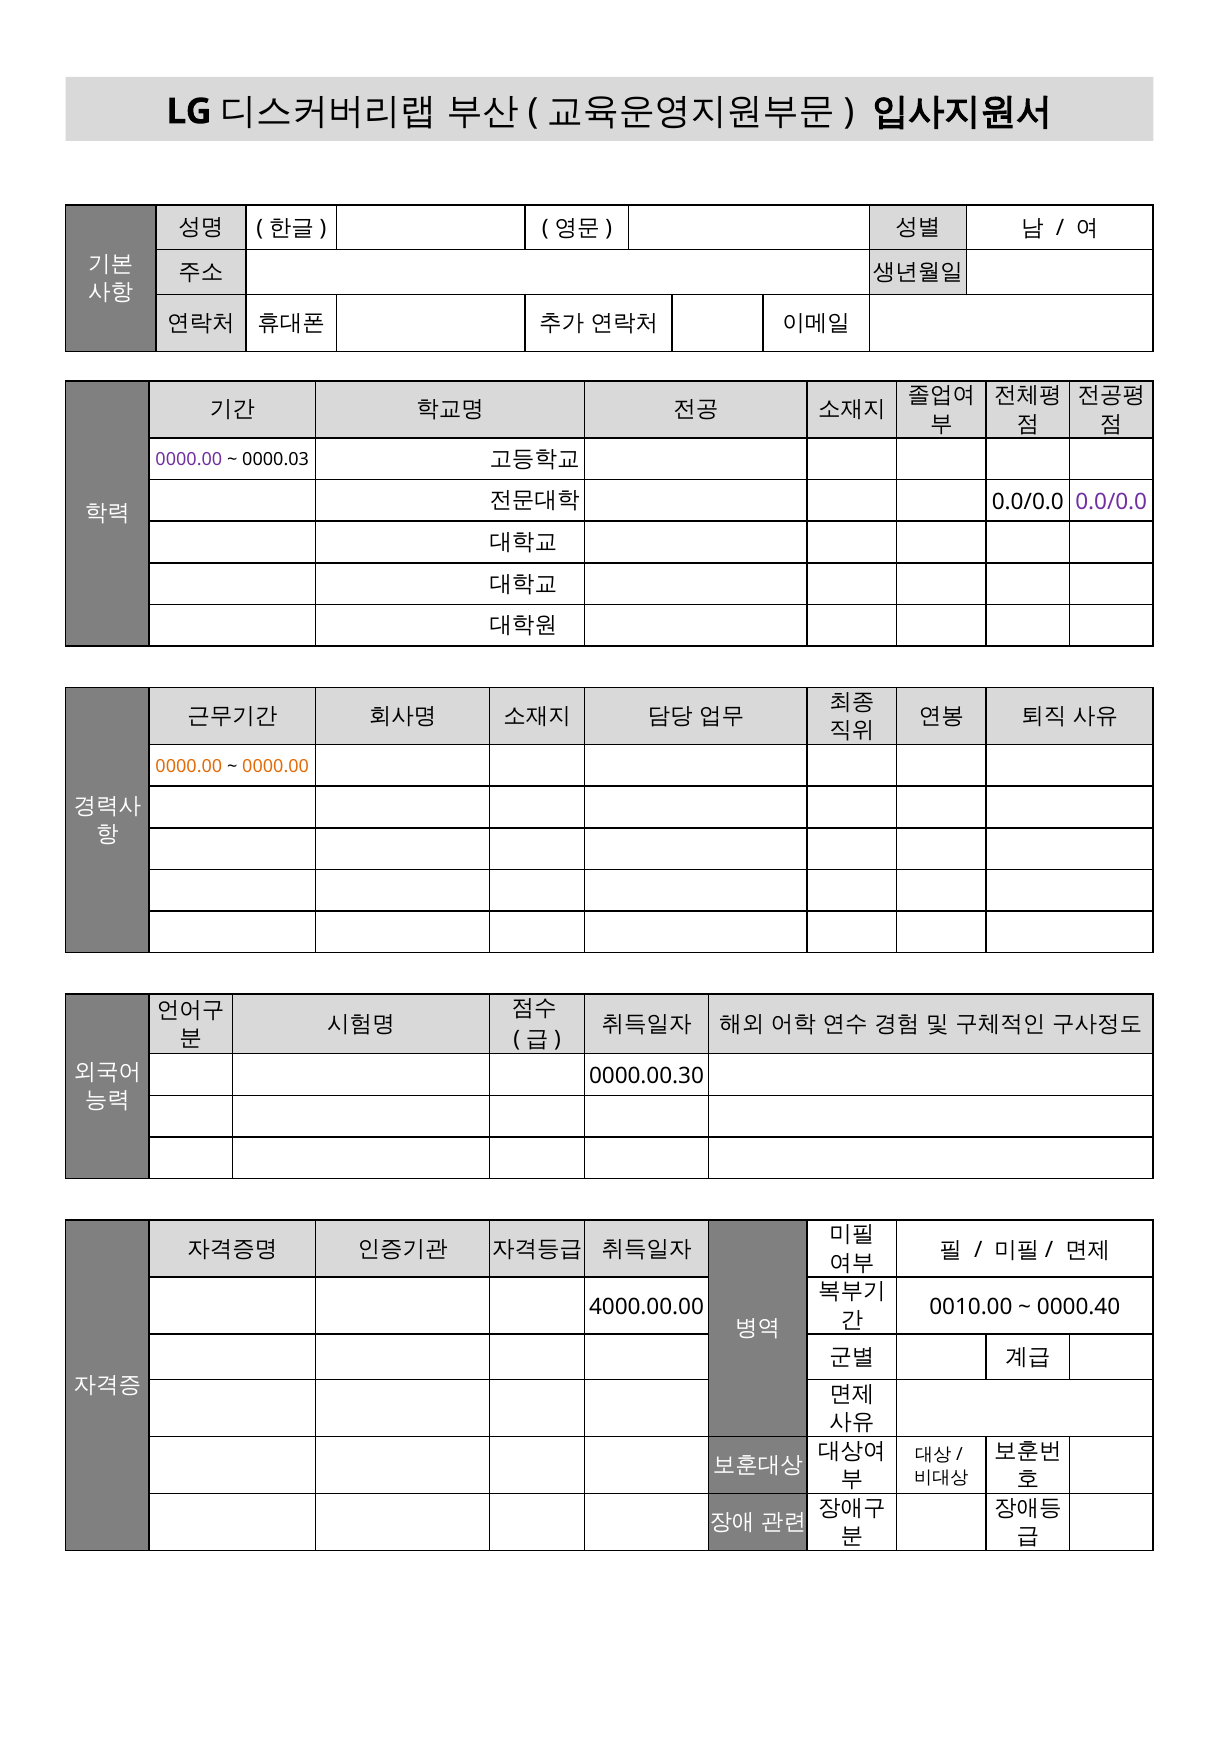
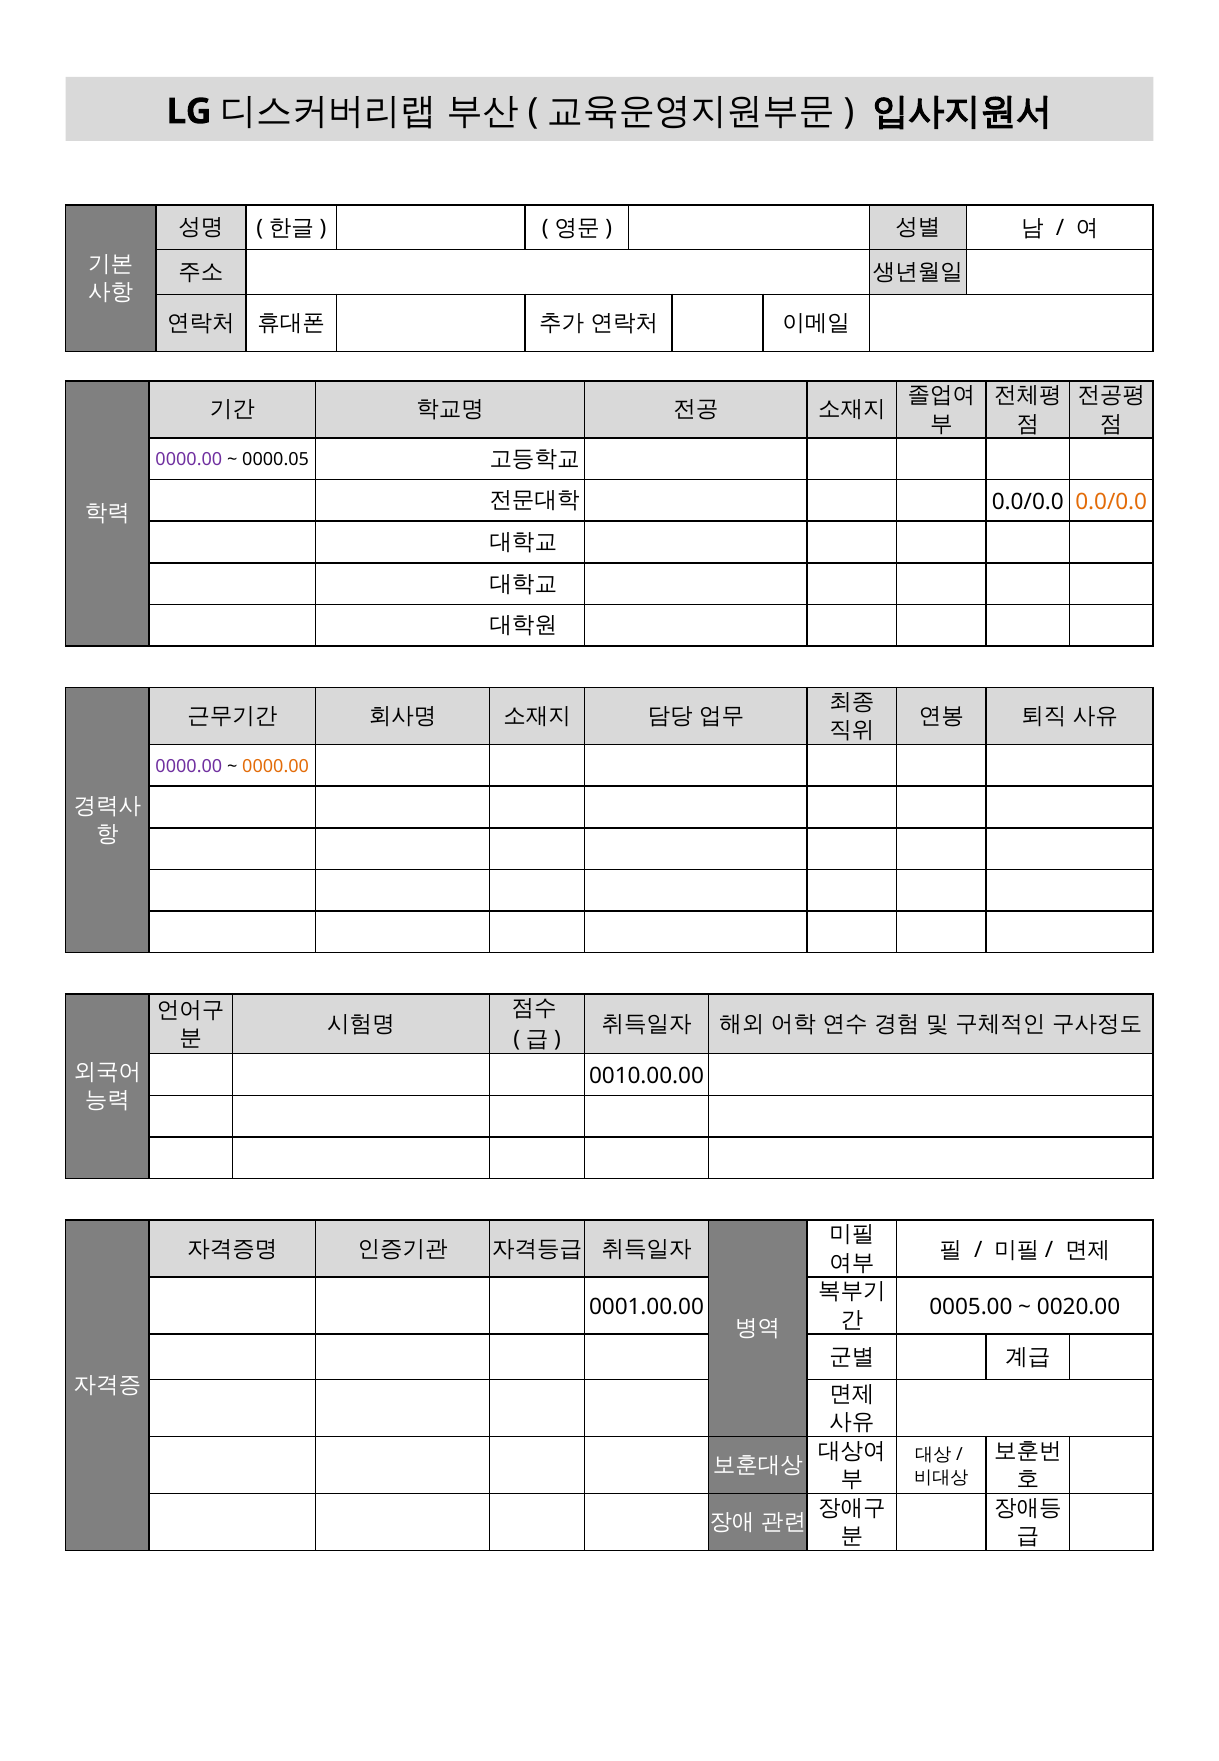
0000.03: 0000.03 -> 0000.05 (276, 460)
0.0/0.0 colour: purple -> orange (1111, 502)
0000.00 colour: orange -> purple (189, 766)
0000.00.30: 0000.00.30 -> 0010.00.00 (647, 1076)
4000.00.00: 4000.00.00 -> 0001.00.00 (647, 1307)
0010.00: 0010.00 -> 0005.00 (971, 1307)
0000.40: 0000.40 -> 0020.00 (1079, 1307)
